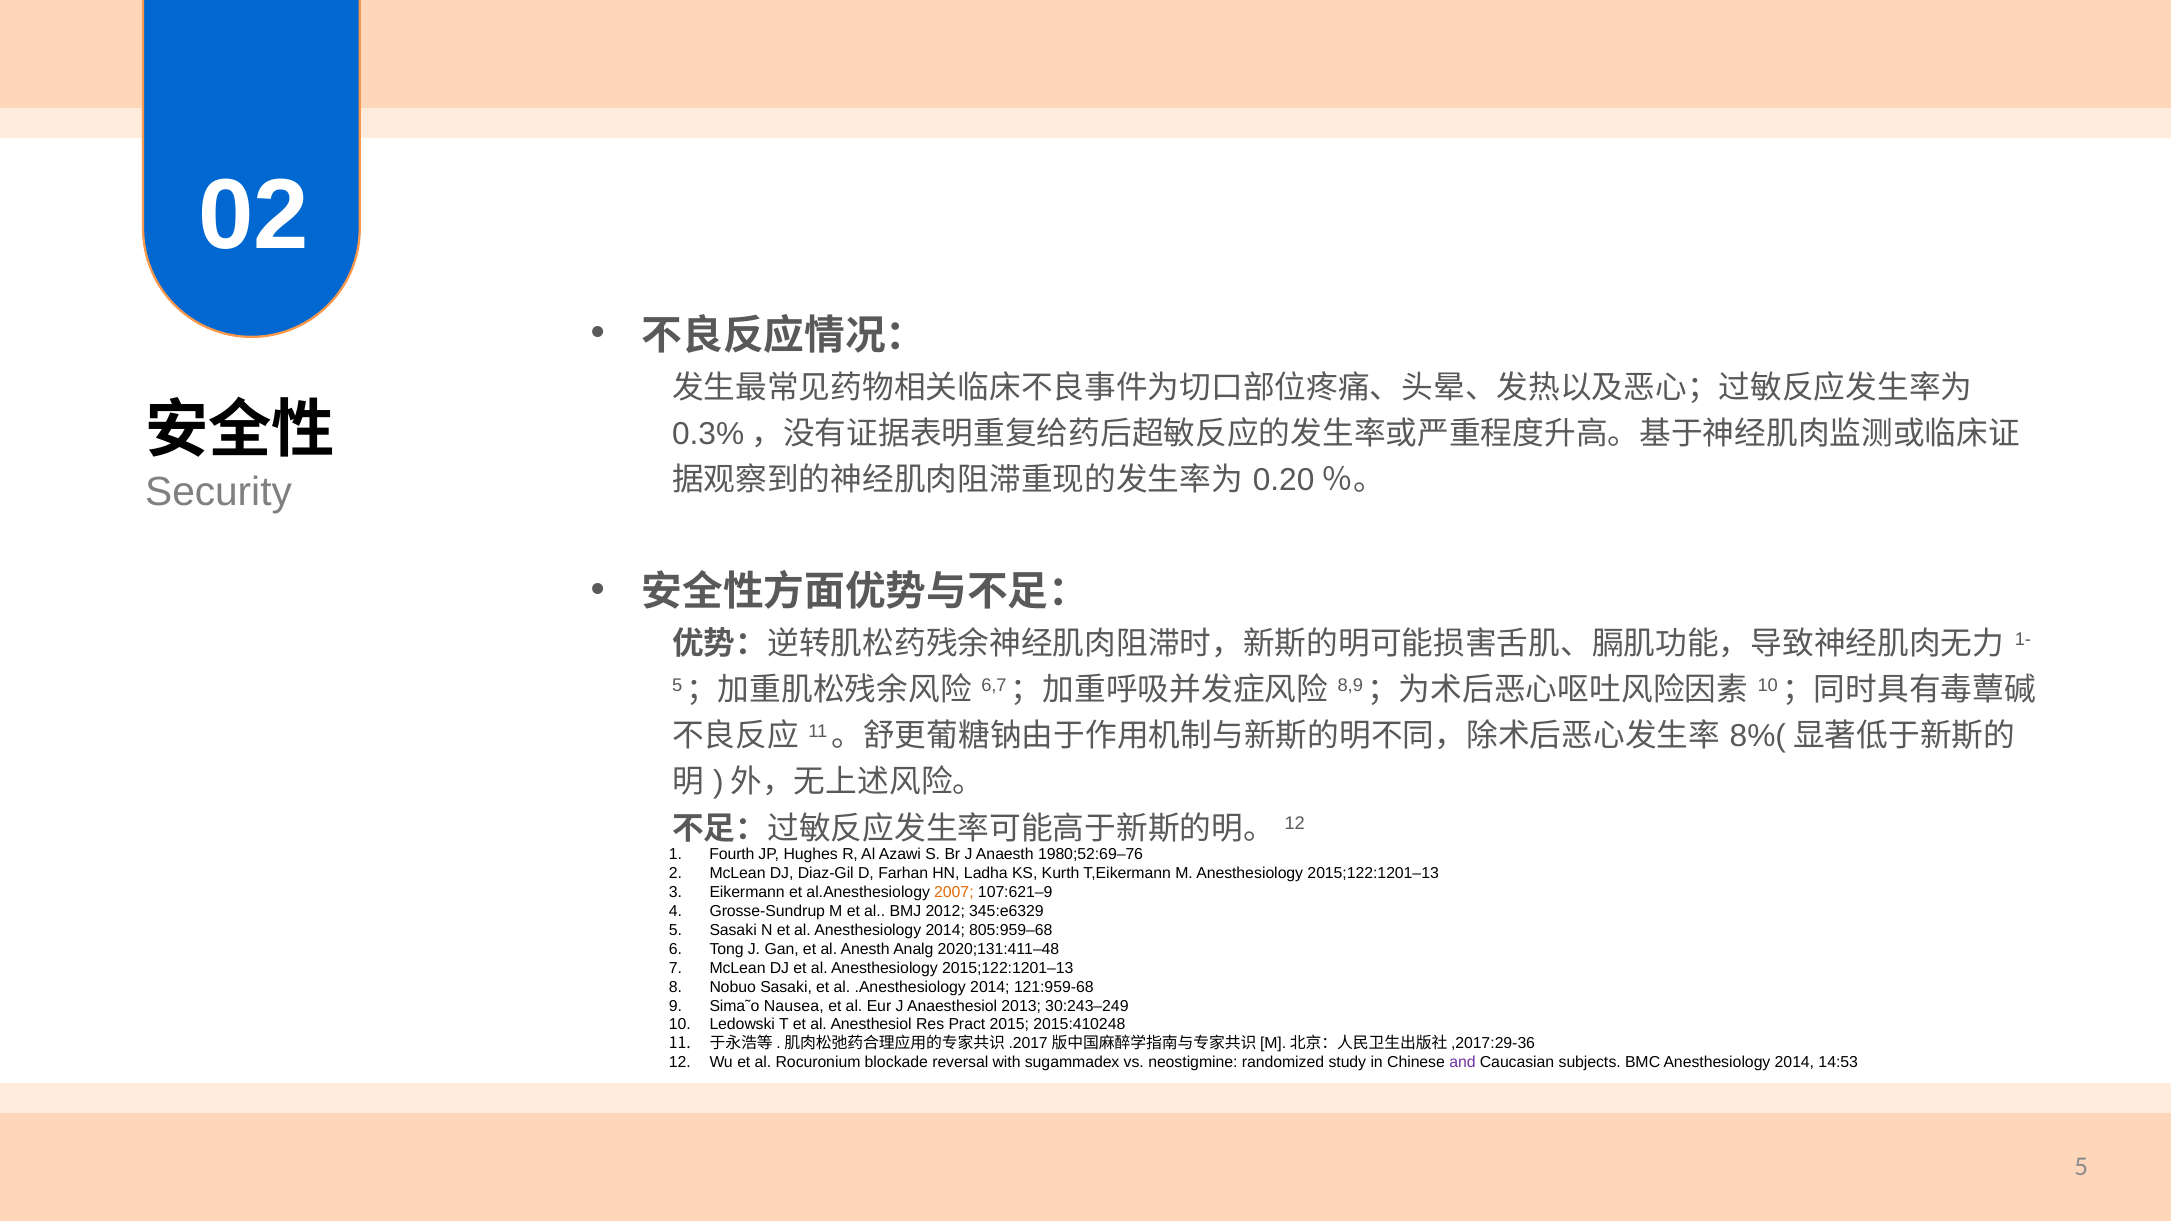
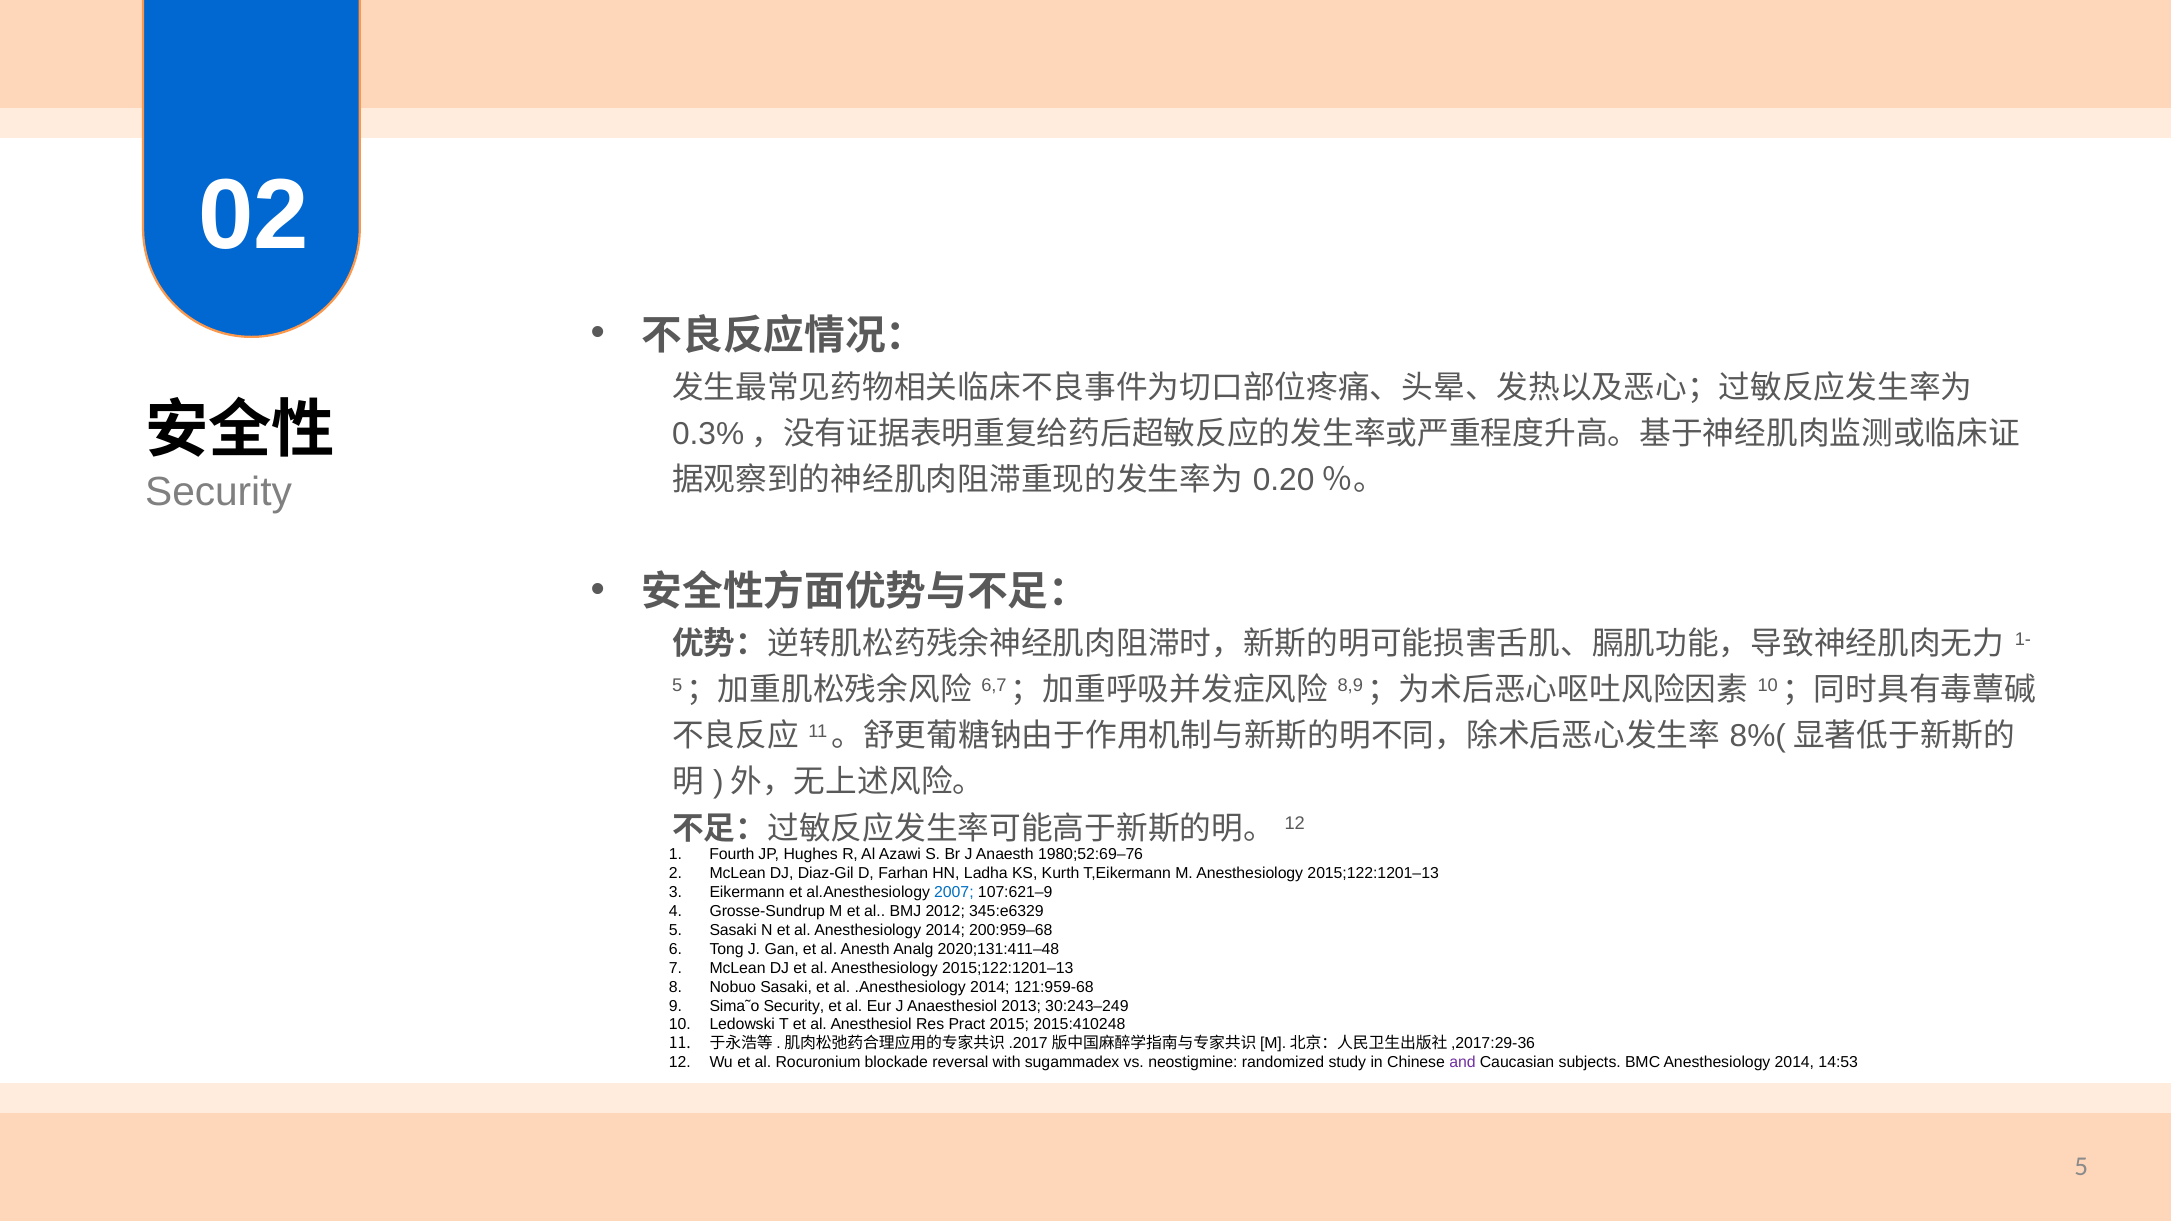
2007 colour: orange -> blue (954, 892)
805:959–68: 805:959–68 -> 200:959–68 (1011, 930)
Sima˜o Nausea: Nausea -> Security (794, 1006)
